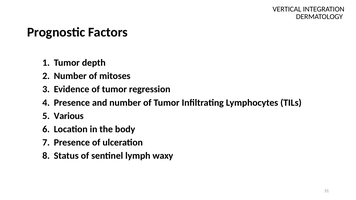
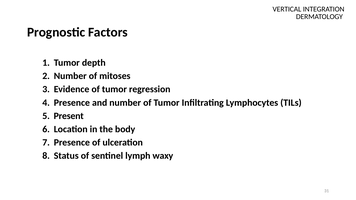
Various: Various -> Present (69, 116)
